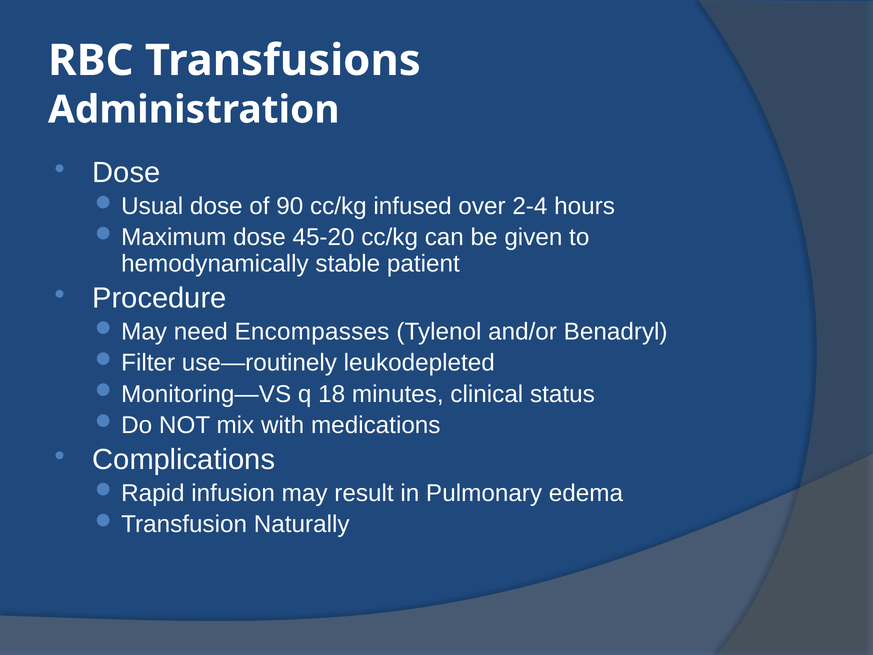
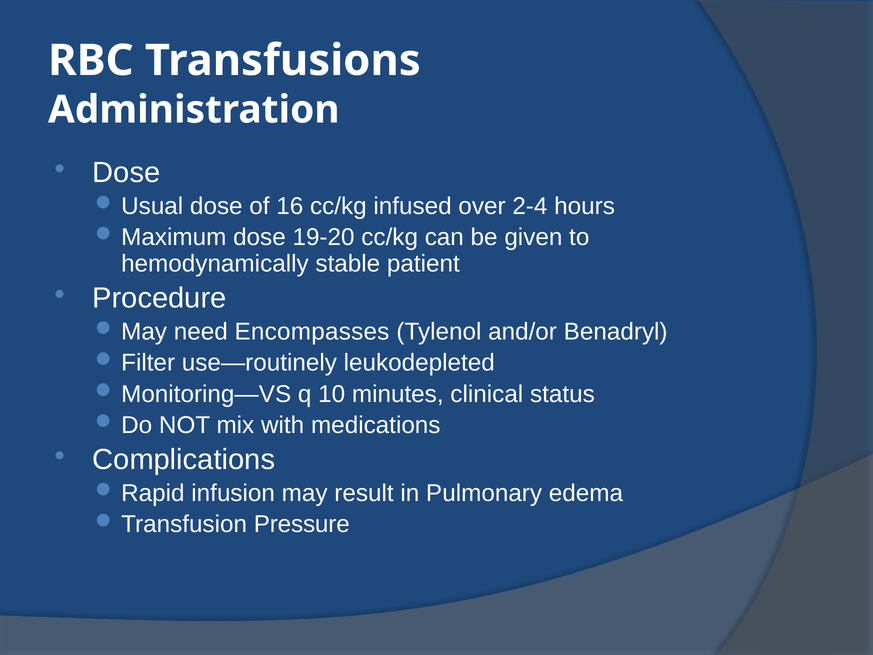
90: 90 -> 16 (290, 206)
45-20: 45-20 -> 19-20 (324, 237)
18: 18 -> 10 (332, 394)
Naturally: Naturally -> Pressure (302, 524)
